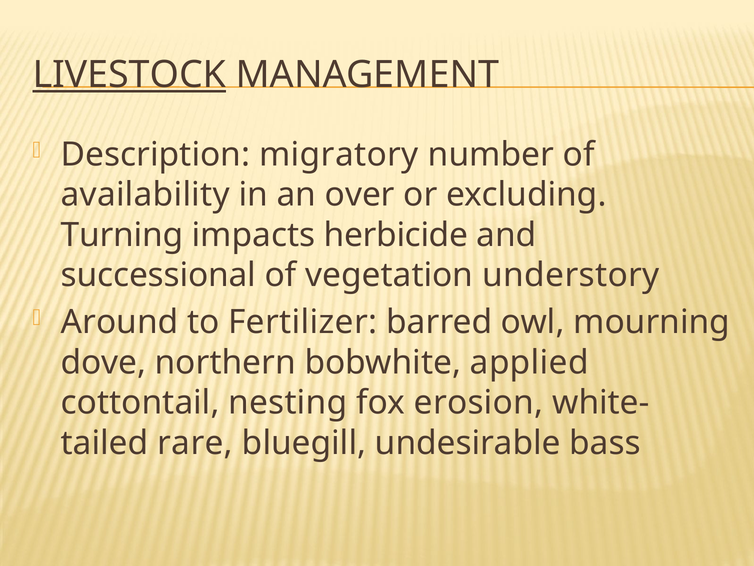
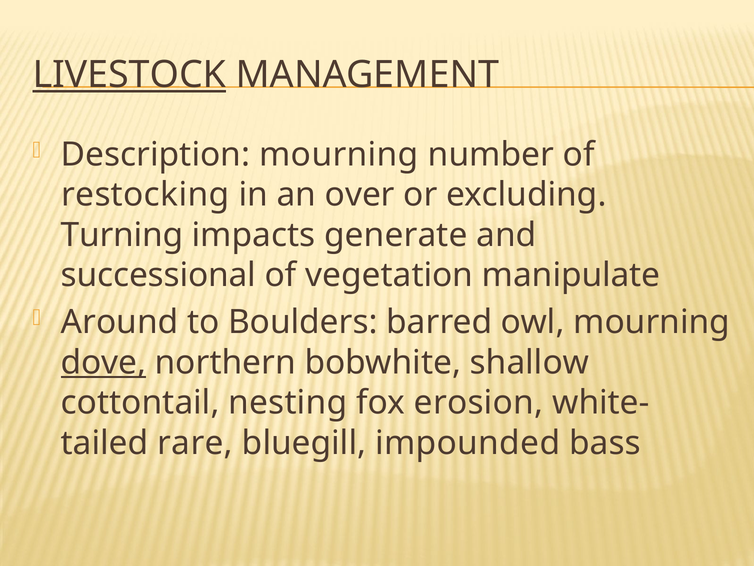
Description migratory: migratory -> mourning (339, 154)
availability: availability -> restocking (145, 195)
herbicide: herbicide -> generate (396, 235)
understory: understory -> manipulate (571, 275)
Fertilizer: Fertilizer -> Boulders (303, 322)
dove underline: none -> present (103, 362)
applied: applied -> shallow (530, 362)
undesirable: undesirable -> impounded (468, 443)
